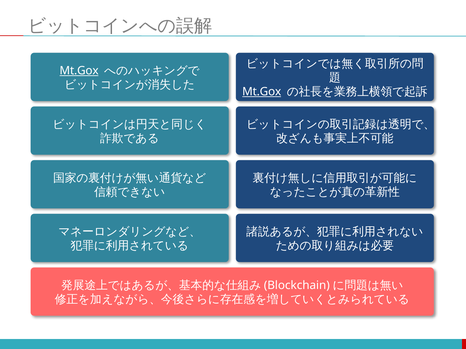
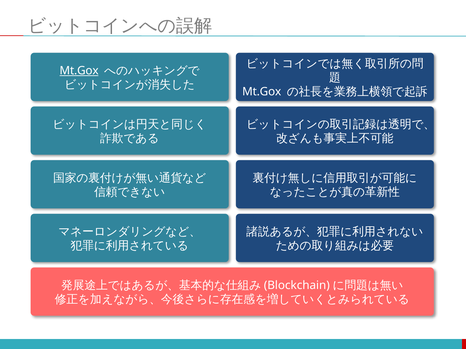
Mt.Gox underline: present -> none (262, 92)
